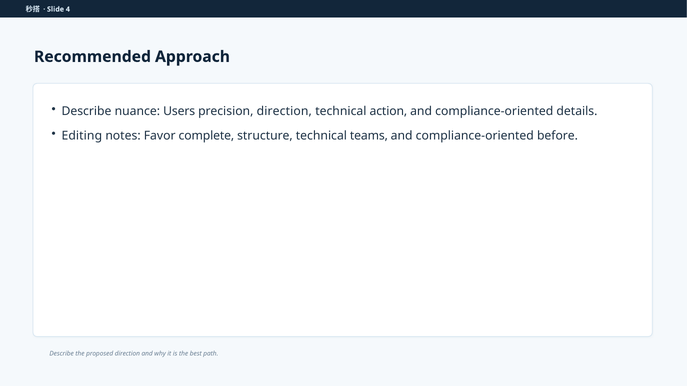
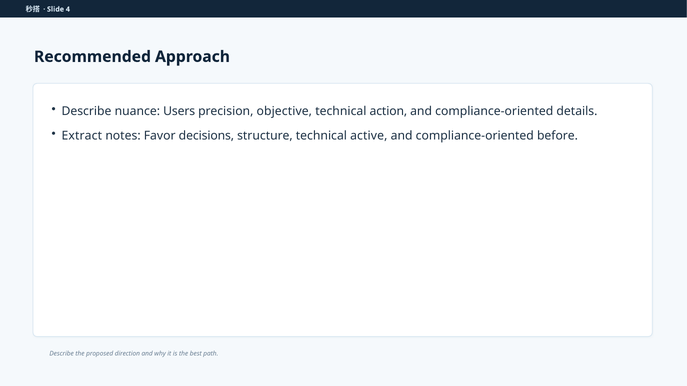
precision direction: direction -> objective (284, 111)
Editing: Editing -> Extract (82, 136)
complete: complete -> decisions (206, 136)
teams: teams -> active (369, 136)
